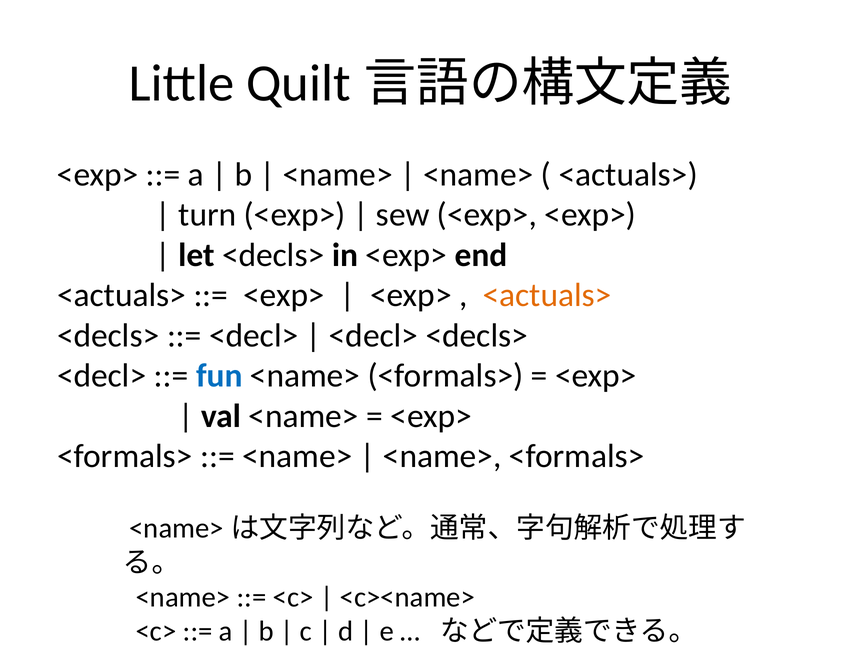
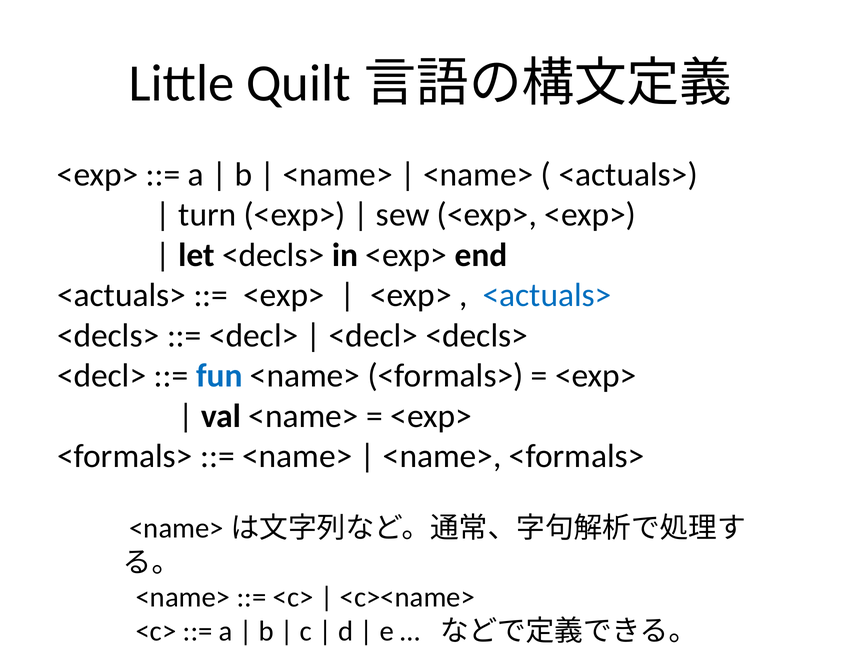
<actuals> colour: orange -> blue (547, 295)
